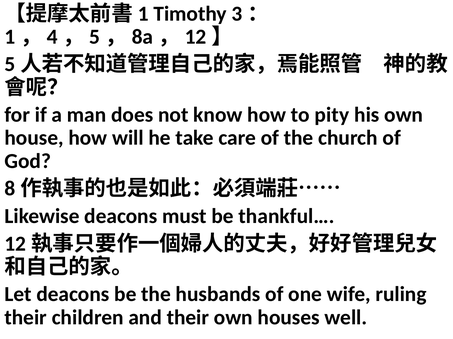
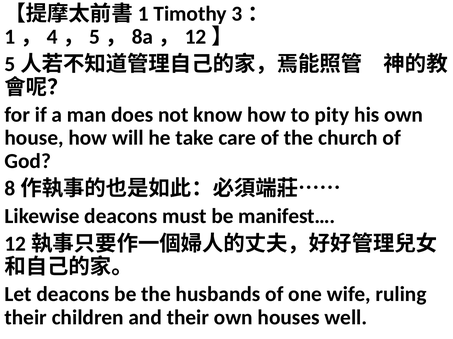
thankful…: thankful… -> manifest… (287, 217)
